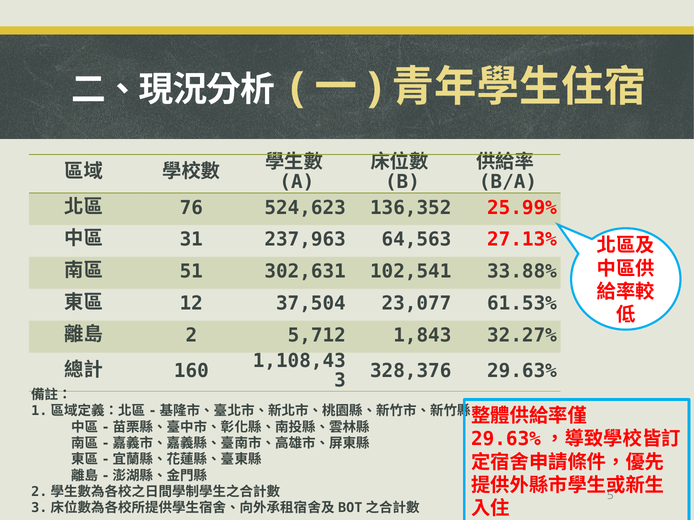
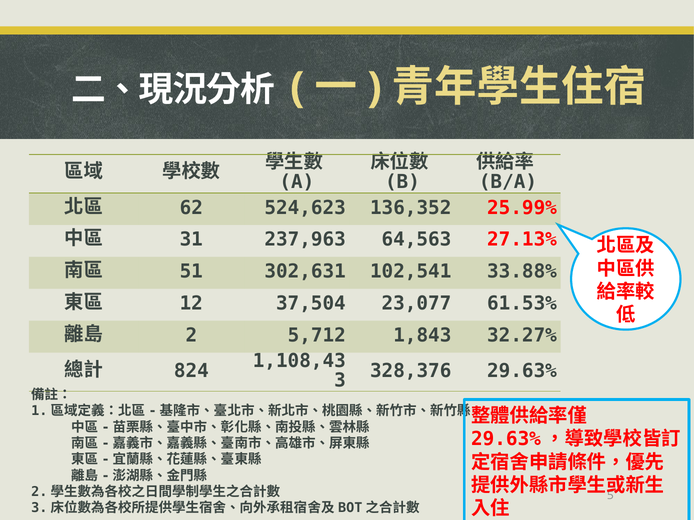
76: 76 -> 62 (191, 208)
160: 160 -> 824 (191, 371)
